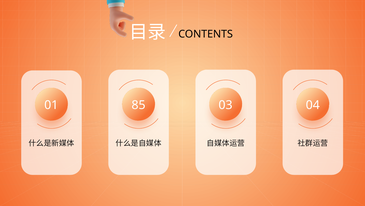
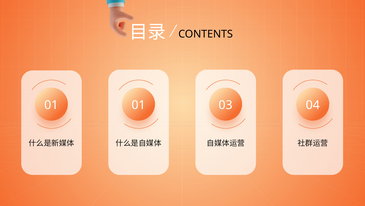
01 85: 85 -> 01 (139, 105)
